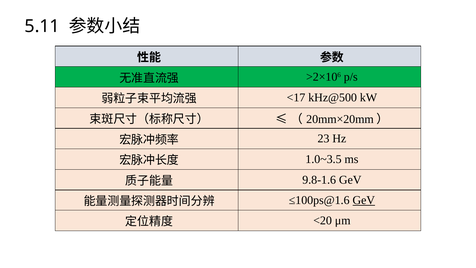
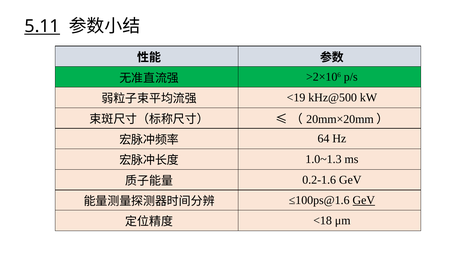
5.11 underline: none -> present (42, 26)
<17: <17 -> <19 (296, 97)
23: 23 -> 64 (323, 139)
1.0~3.5: 1.0~3.5 -> 1.0~1.3 (323, 159)
9.8-1.6: 9.8-1.6 -> 0.2-1.6 (319, 180)
<20: <20 -> <18 (323, 220)
